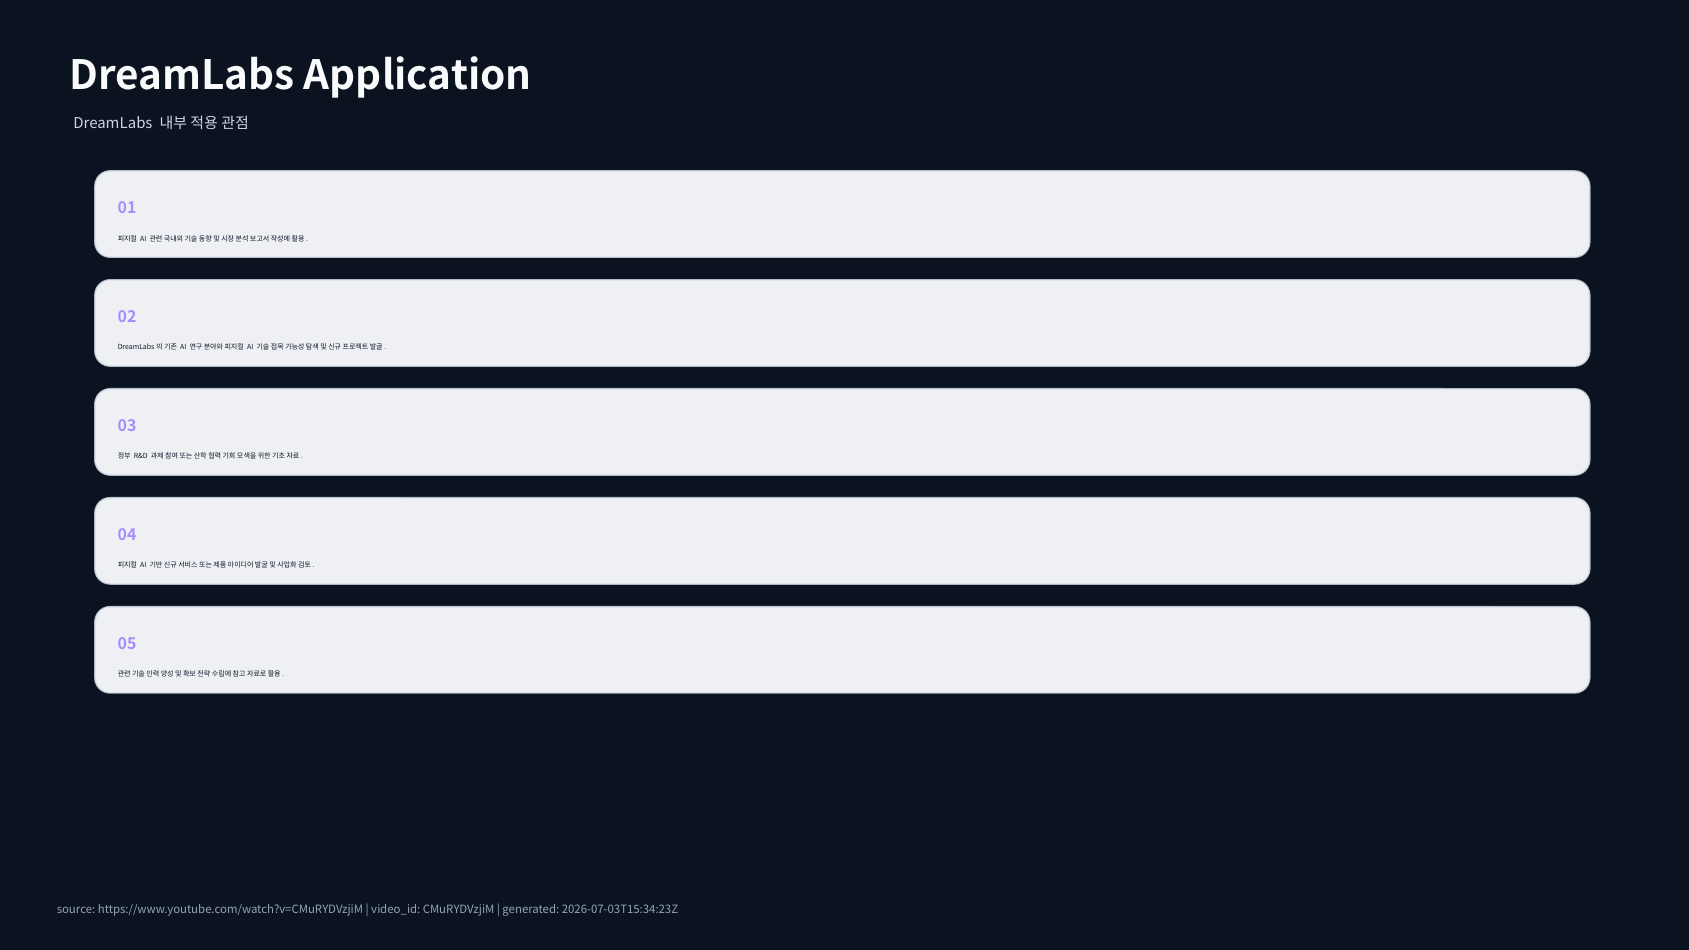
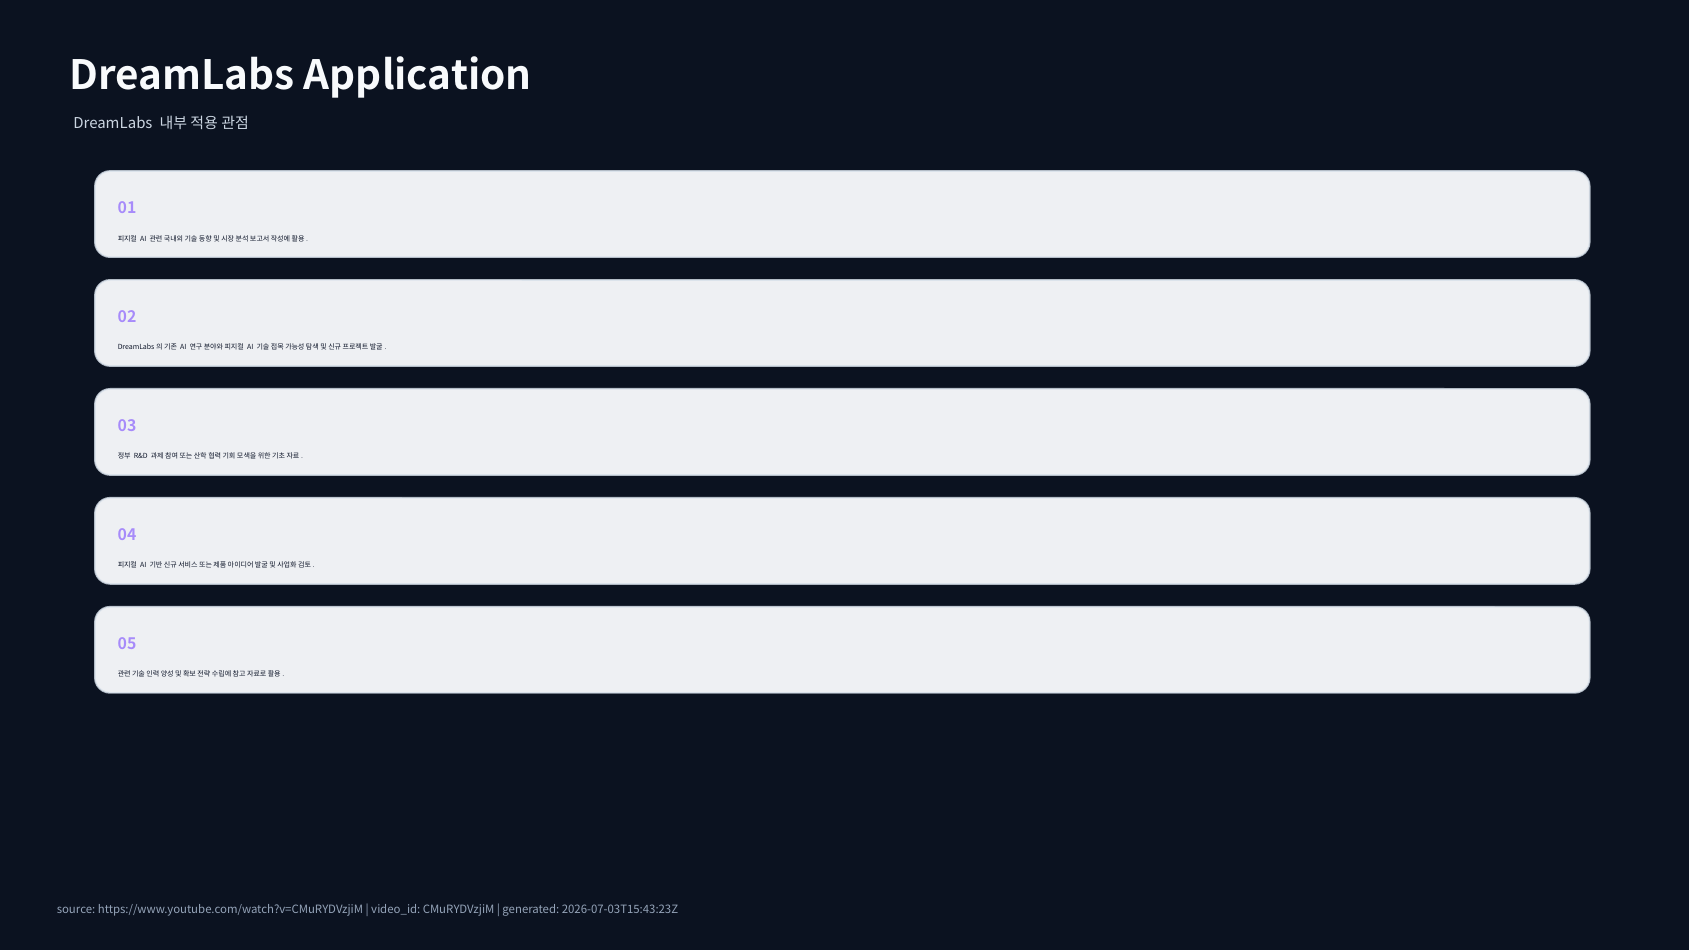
2026-07-03T15:34:23Z: 2026-07-03T15:34:23Z -> 2026-07-03T15:43:23Z (620, 910)
